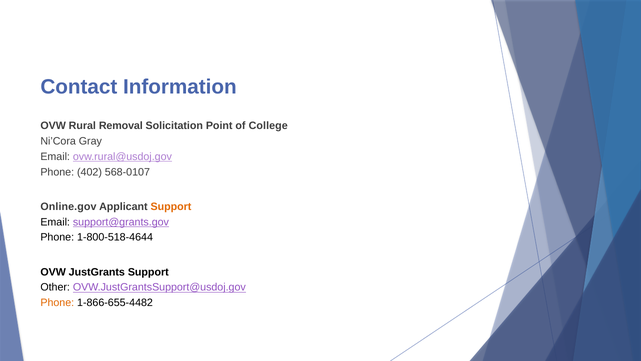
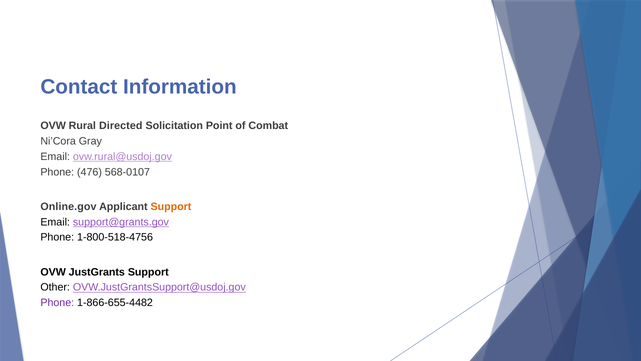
Removal: Removal -> Directed (121, 126)
College: College -> Combat (268, 126)
402: 402 -> 476 (90, 172)
1-800-518-4644: 1-800-518-4644 -> 1-800-518-4756 (115, 237)
Phone colour: orange -> purple (57, 302)
